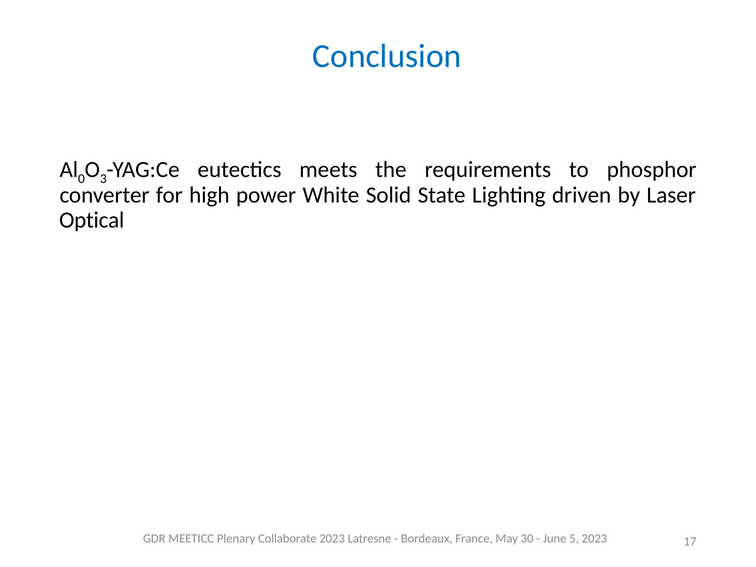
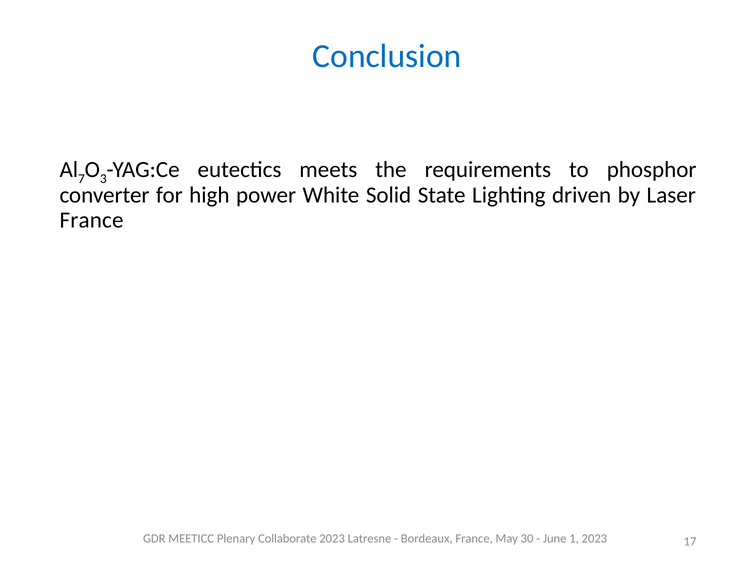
0: 0 -> 7 (81, 179)
Optical: Optical -> France (92, 220)
5: 5 -> 1 (574, 538)
